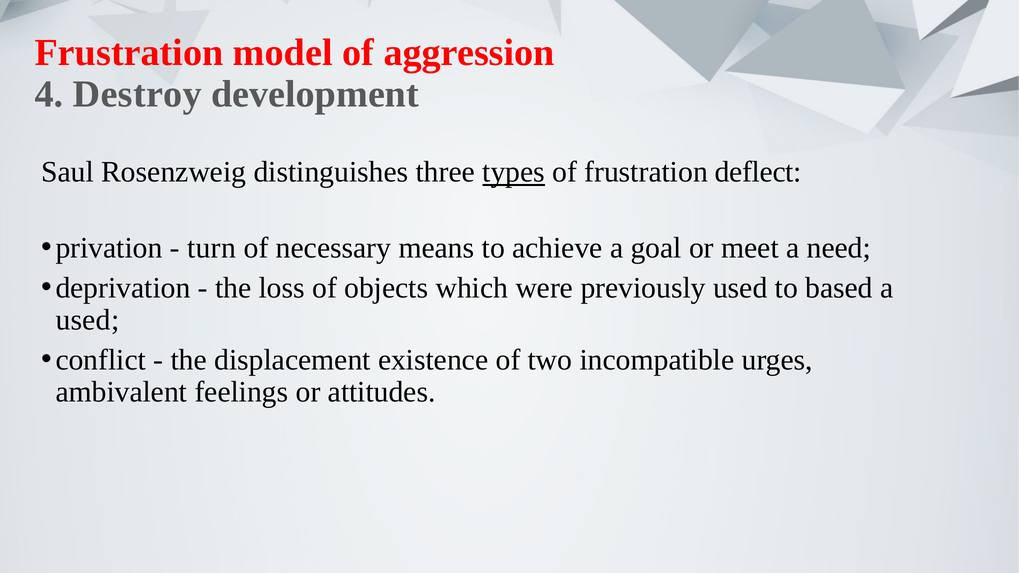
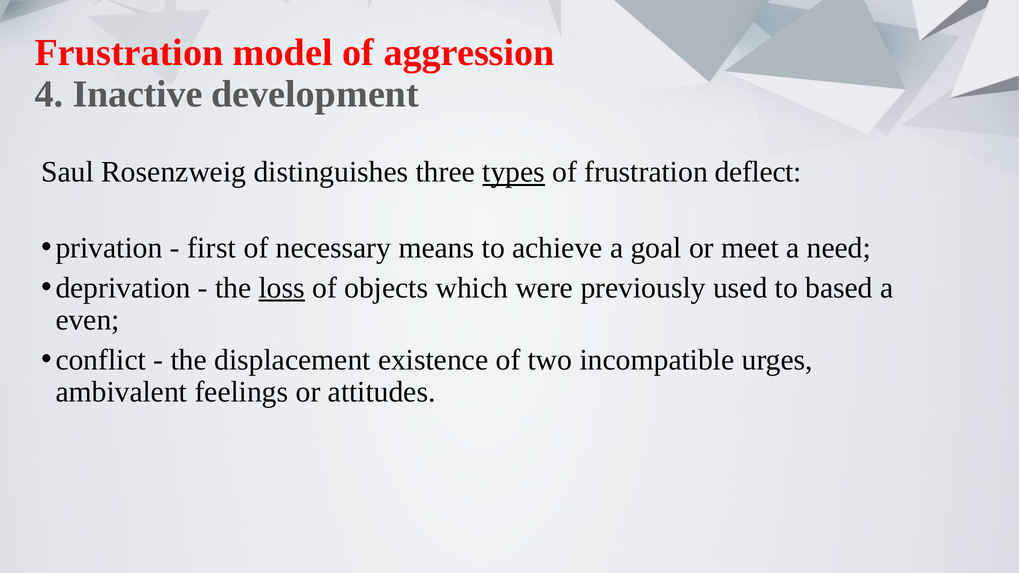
Destroy: Destroy -> Inactive (138, 94)
turn: turn -> first (212, 248)
loss underline: none -> present (282, 288)
used: used -> even (88, 320)
